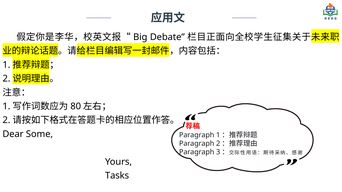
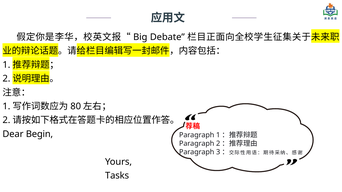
Some: Some -> Begin (39, 134)
